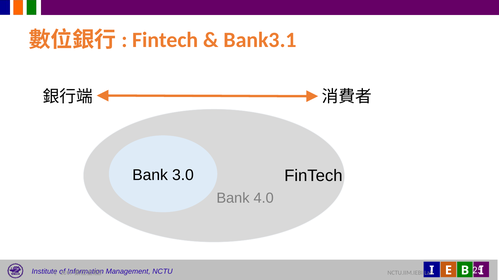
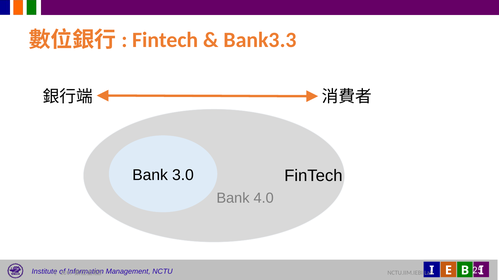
Bank3.1: Bank3.1 -> Bank3.3 (260, 40)
